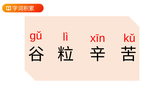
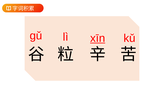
xīn underline: none -> present (98, 38)
